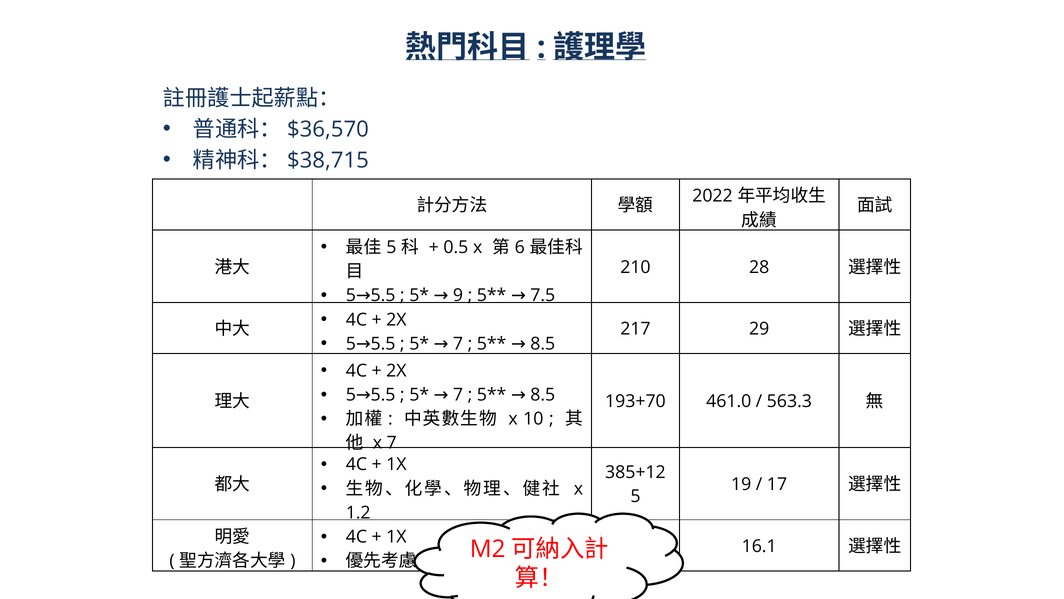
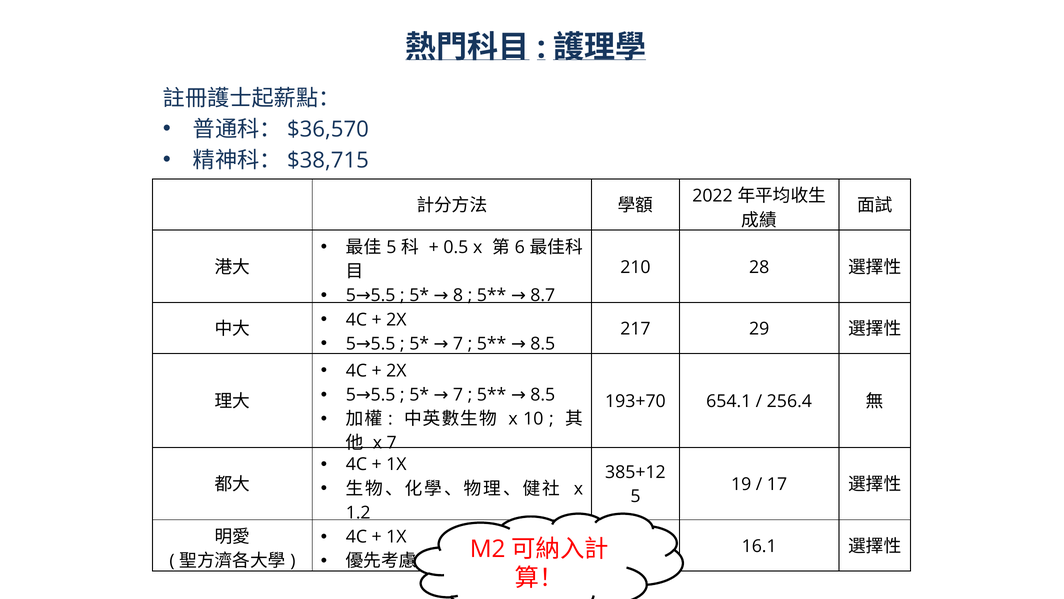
9: 9 -> 8 (458, 295)
7.5: 7.5 -> 8.7 (543, 295)
461.0: 461.0 -> 654.1 (729, 401)
563.3: 563.3 -> 256.4 (789, 401)
